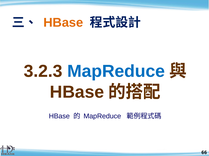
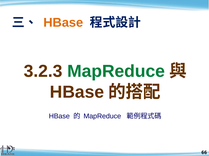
MapReduce colour: blue -> green (116, 71)
